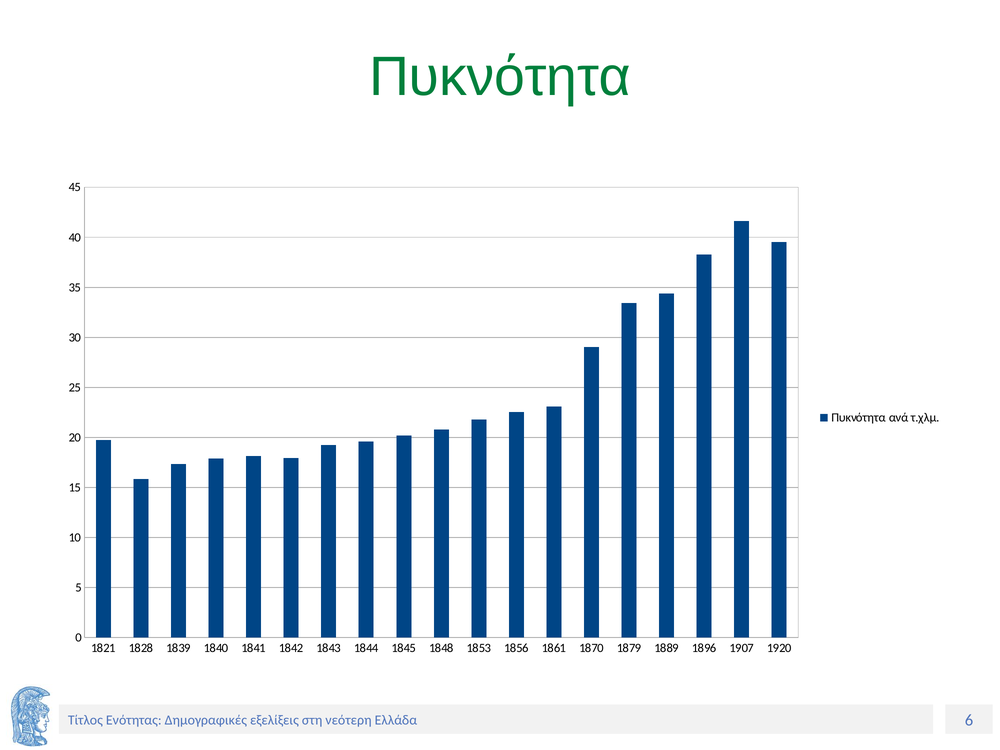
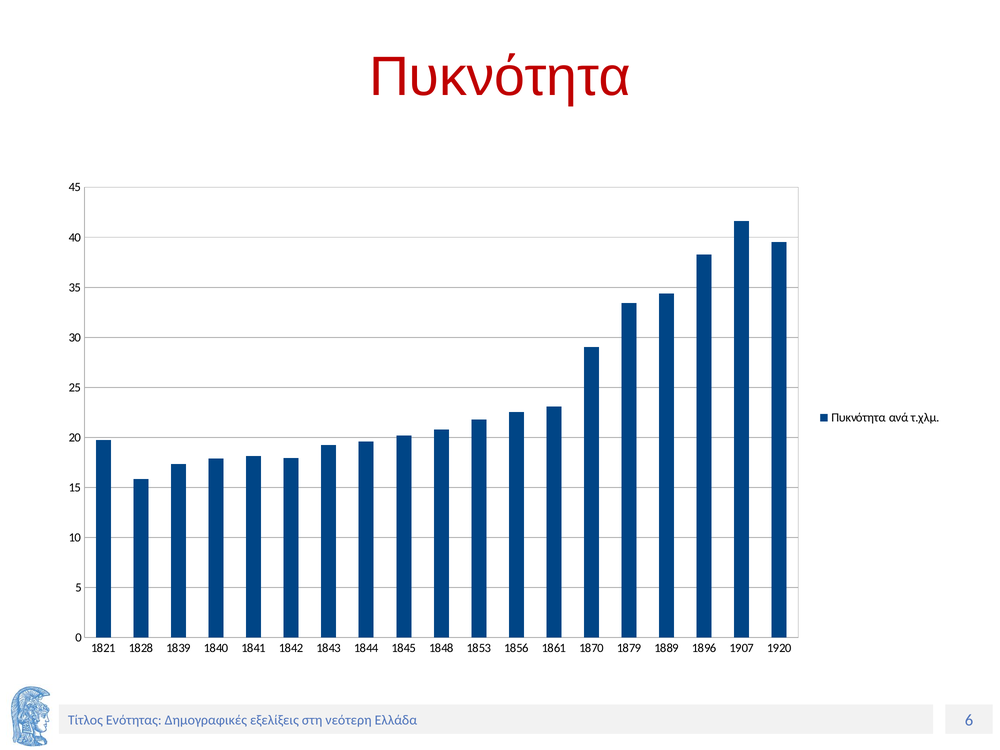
Πυκνότητα colour: green -> red (500, 77)
